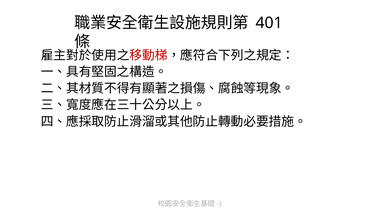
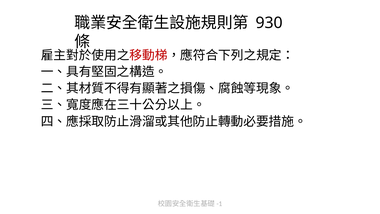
401: 401 -> 930 (269, 23)
